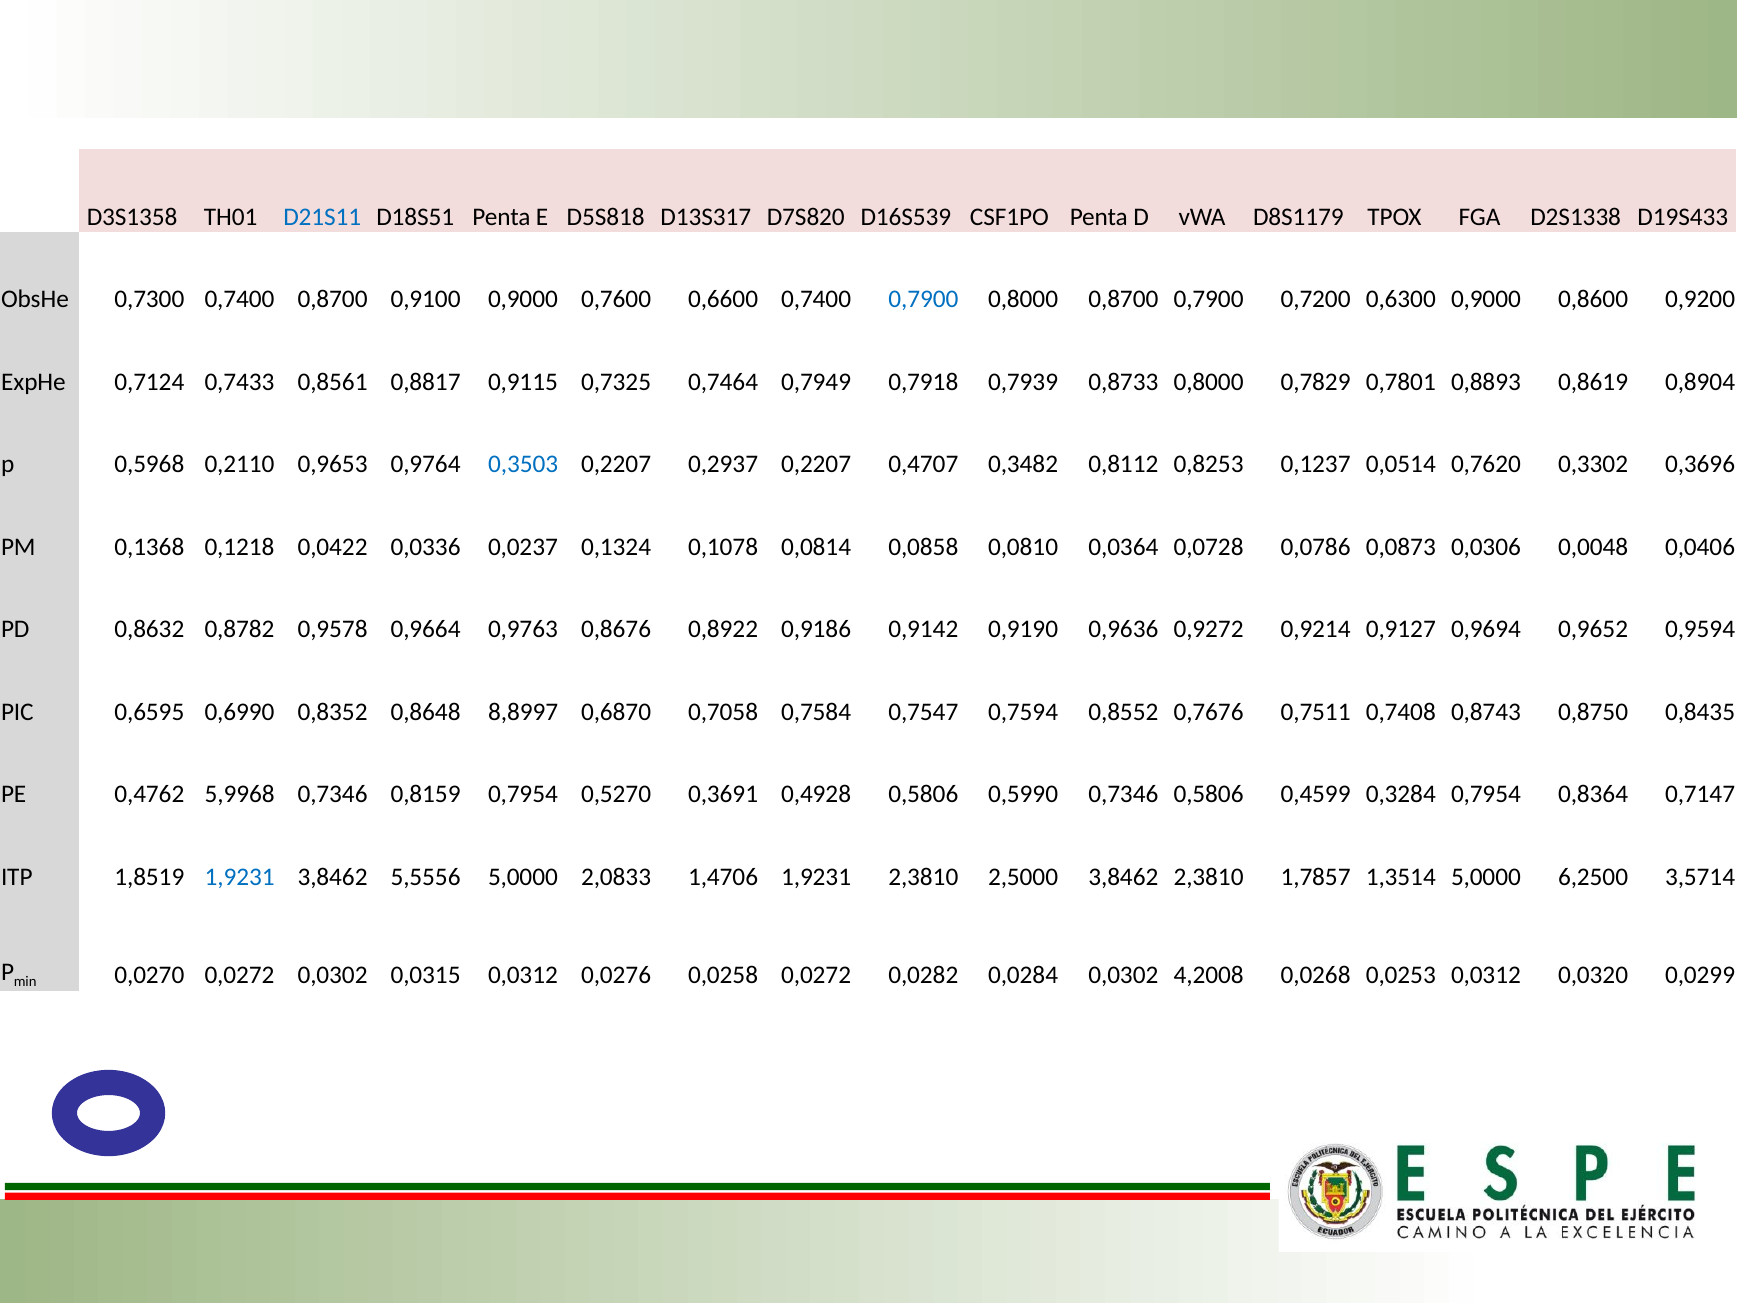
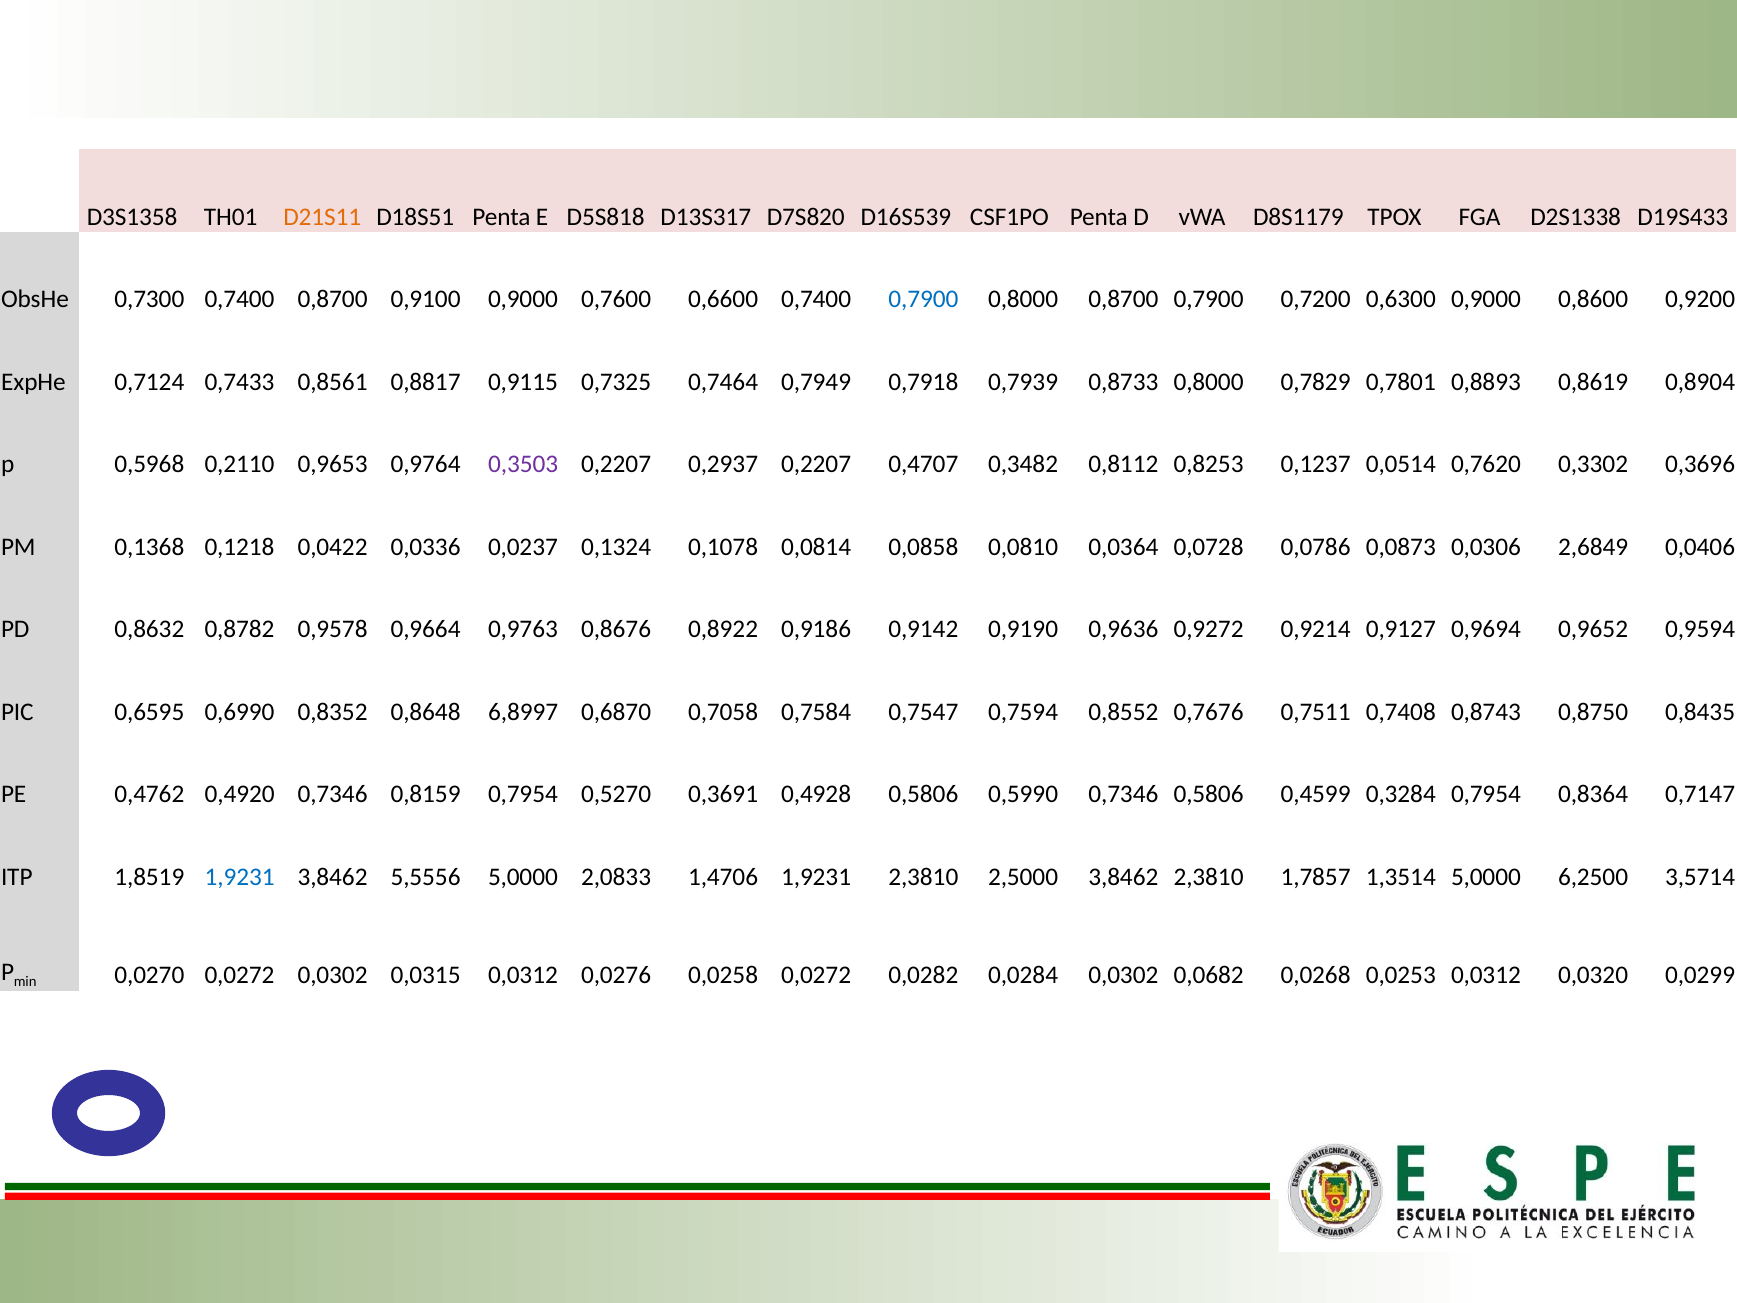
D21S11 colour: blue -> orange (322, 217)
0,3503 colour: blue -> purple (523, 464)
0,0048: 0,0048 -> 2,6849 (1593, 547)
8,8997: 8,8997 -> 6,8997 (523, 712)
5,9968: 5,9968 -> 0,4920 (240, 794)
4,2008: 4,2008 -> 0,0682 (1209, 975)
